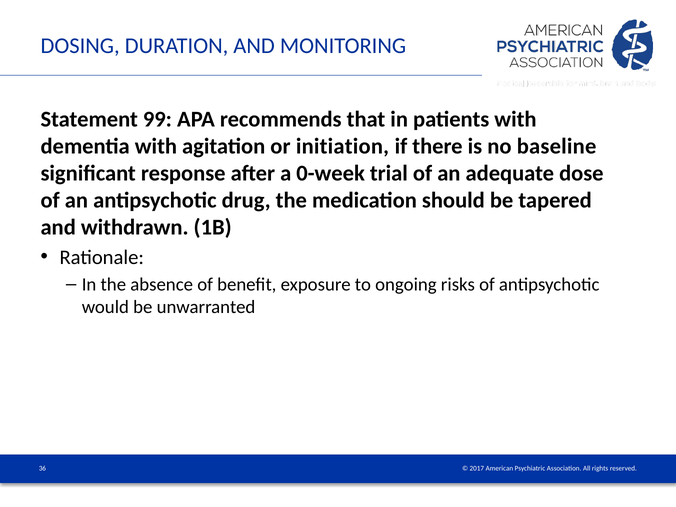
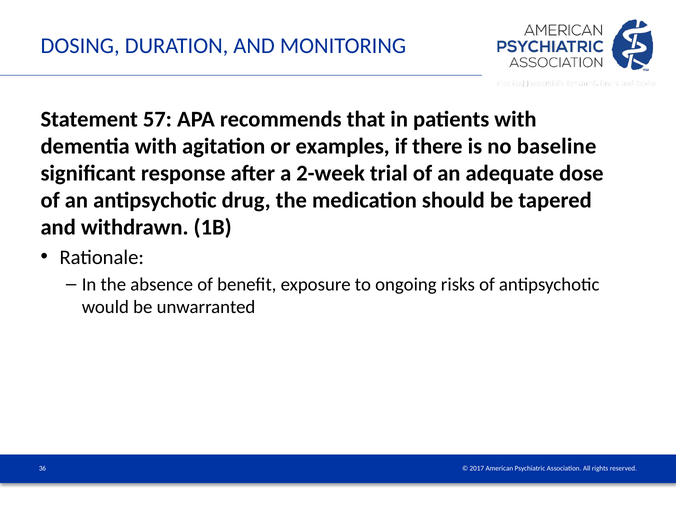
99: 99 -> 57 (157, 119)
initiation: initiation -> examples (343, 146)
0-week: 0-week -> 2-week (331, 173)
